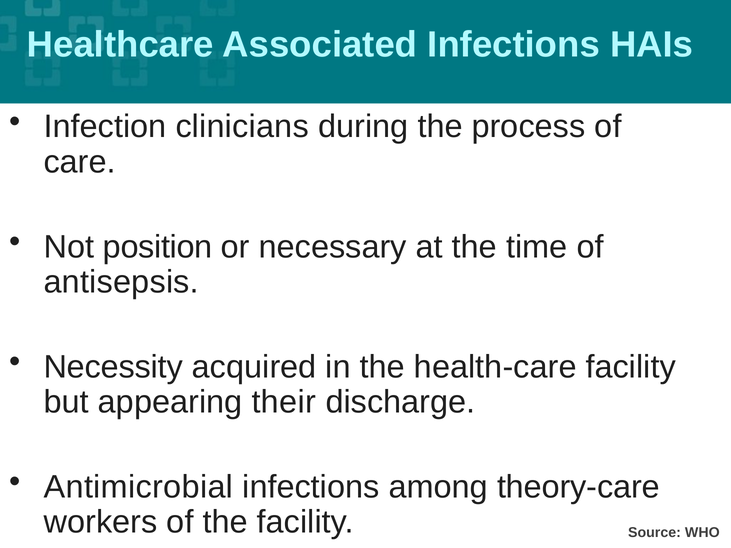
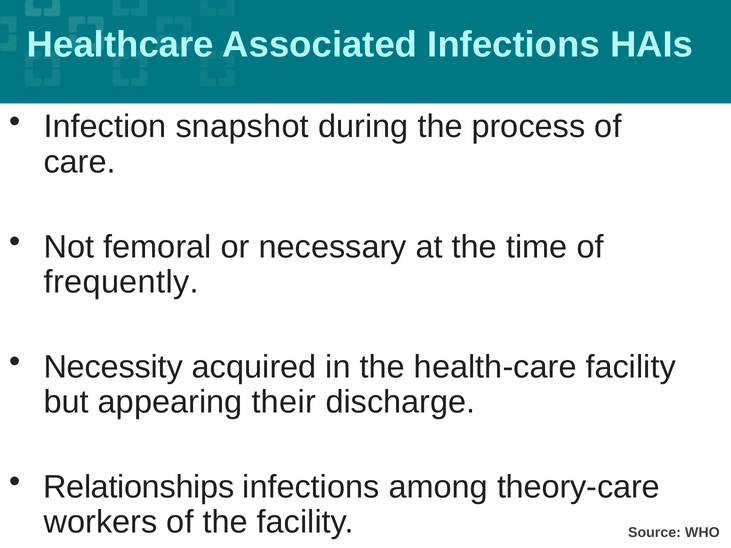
clinicians: clinicians -> snapshot (242, 127)
position: position -> femoral (157, 247)
antisepsis: antisepsis -> frequently (121, 282)
Antimicrobial: Antimicrobial -> Relationships (139, 487)
